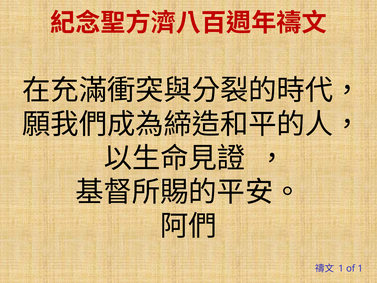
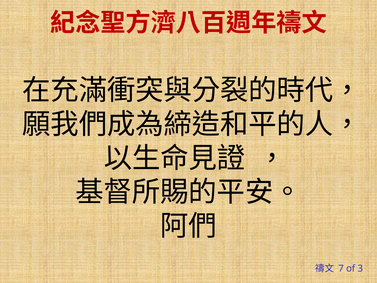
1: 1 -> 7 (341, 268)
of 1: 1 -> 3 (360, 268)
